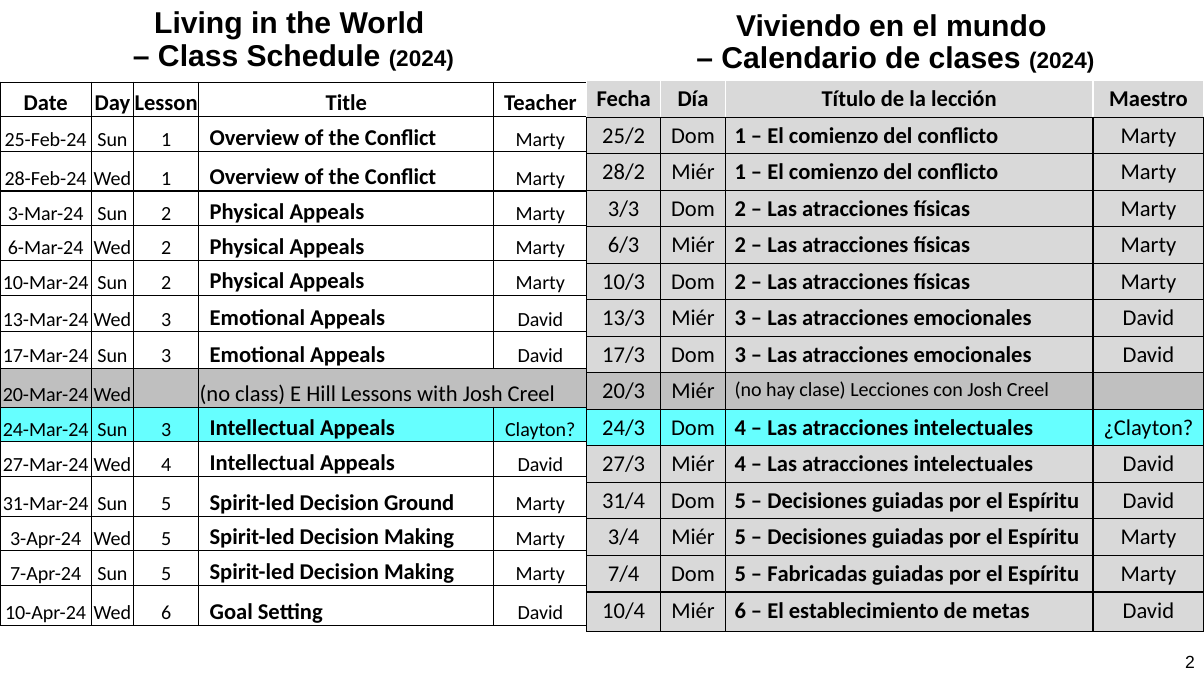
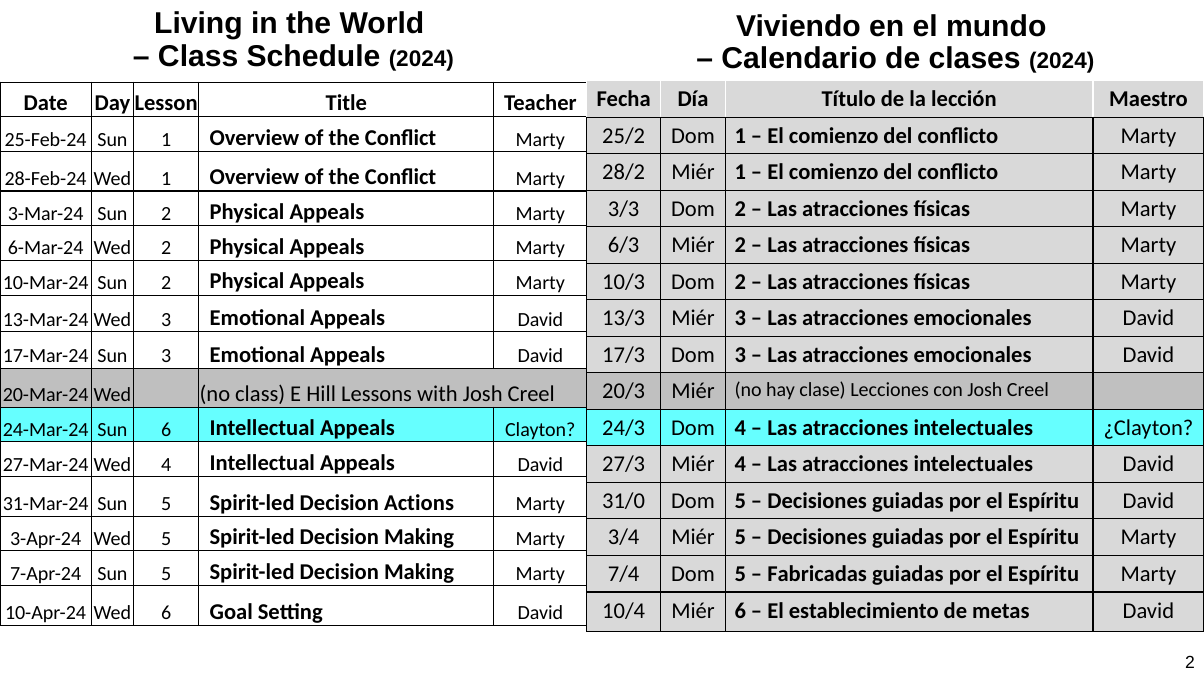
24-Mar-24 Sun 3: 3 -> 6 (166, 430)
31/4: 31/4 -> 31/0 (624, 501)
Ground: Ground -> Actions (419, 503)
